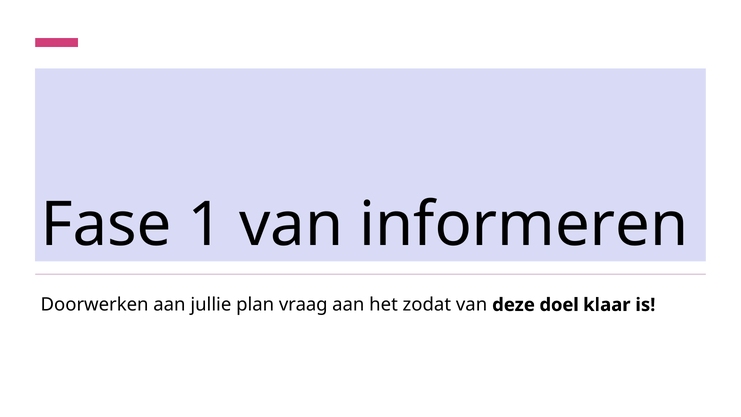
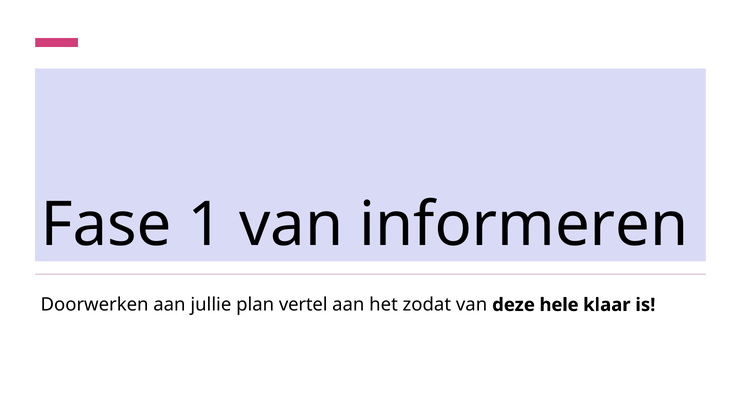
vraag: vraag -> vertel (303, 305)
doel: doel -> hele (559, 305)
